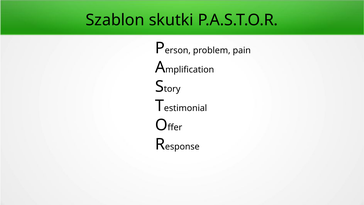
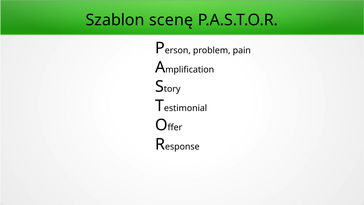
skutki: skutki -> scenę (171, 20)
